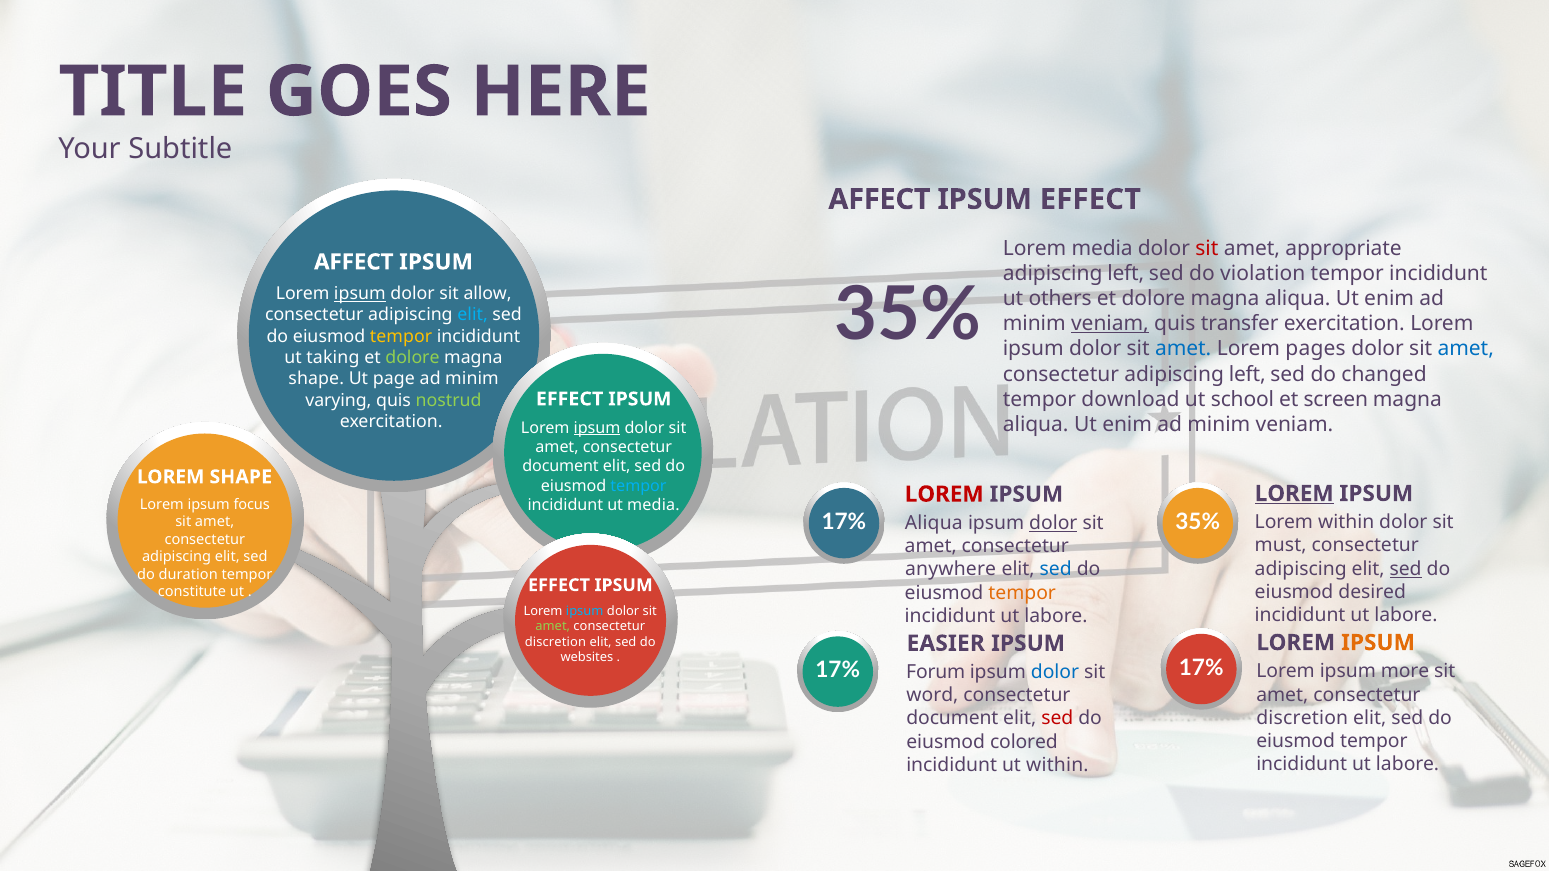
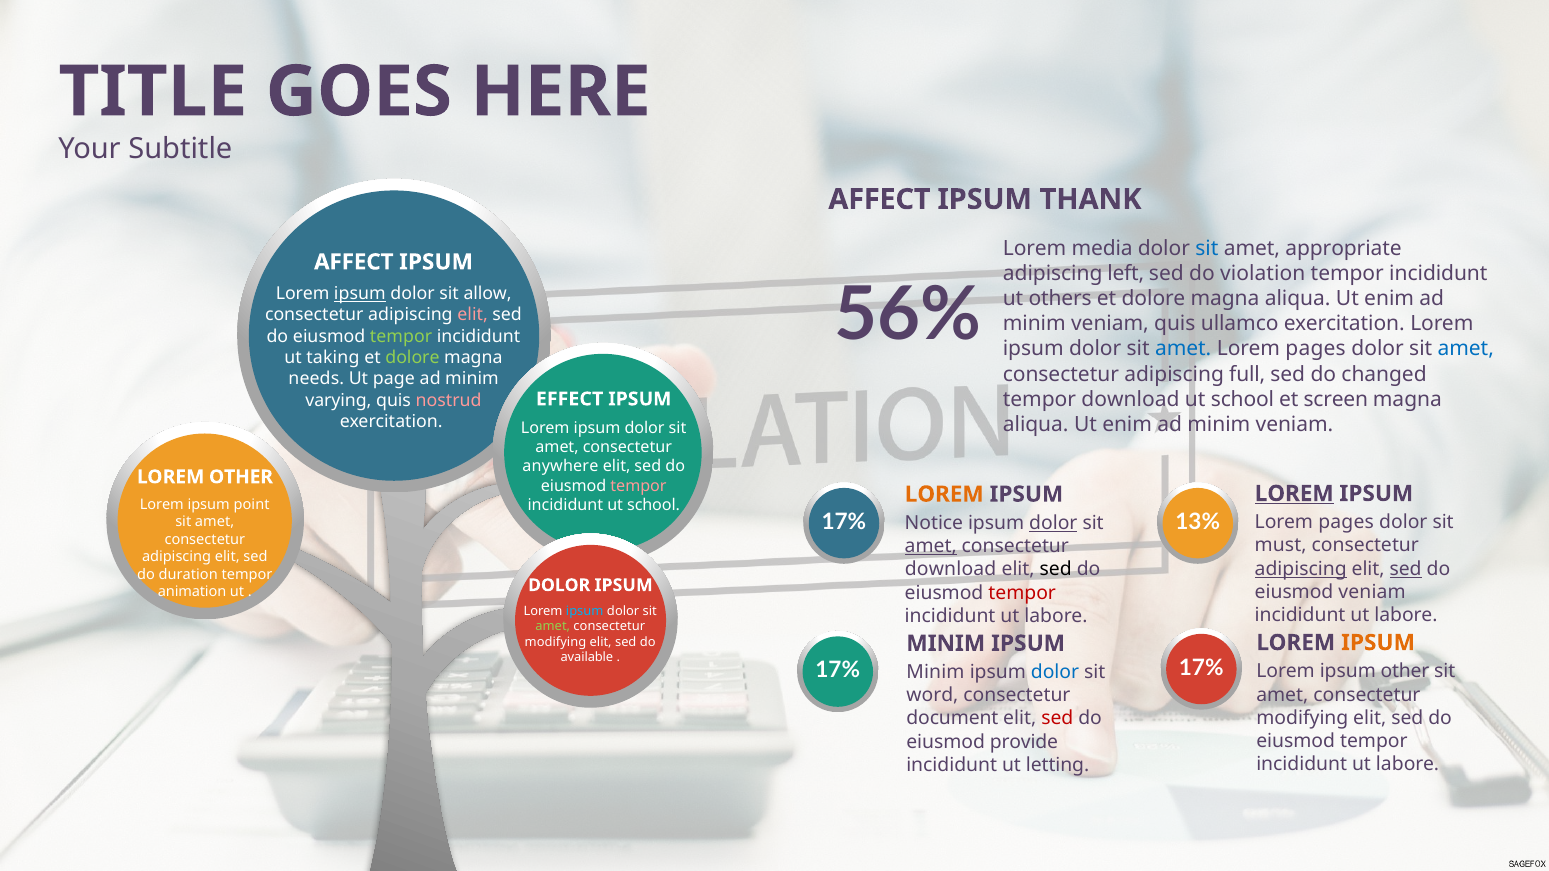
IPSUM EFFECT: EFFECT -> THANK (1091, 199)
sit colour: red -> blue (1207, 248)
35%: 35% -> 56% (908, 316)
elit colour: light blue -> pink (473, 315)
veniam underline: present -> none (1110, 324)
transfer: transfer -> ullamco (1240, 324)
tempor colour: yellow -> light green (401, 336)
consectetur adipiscing left: left -> full (1247, 374)
shape: shape -> needs (316, 379)
nostrud colour: light green -> pink (449, 400)
ipsum underline: present -> none (597, 428)
document: document -> anywhere (560, 467)
LOREM SHAPE: SHAPE -> OTHER (241, 477)
tempor colour: light blue -> pink (639, 486)
LOREM colour: red -> orange (944, 494)
focus: focus -> point (252, 505)
incididunt ut media: media -> school (654, 506)
35%: 35% -> 13% (1198, 522)
within: within -> pages (1346, 523)
Aliqua: Aliqua -> Notice (934, 523)
amet underline: none -> present (931, 546)
adipiscing underline: none -> present (1301, 569)
anywhere: anywhere -> download (951, 570)
sed colour: blue -> black (1056, 570)
eiusmod desired: desired -> veniam (1372, 592)
tempor colour: orange -> red (1022, 593)
constitute: constitute -> animation (192, 592)
EFFECT: EFFECT -> DOLOR (559, 585)
discretion: discretion -> modifying (555, 642)
EASIER: EASIER -> MINIM (946, 644)
websites: websites -> available (587, 658)
ipsum more: more -> other (1405, 672)
Forum: Forum -> Minim (935, 672)
discretion: discretion -> modifying (1302, 718)
colored: colored -> provide (1024, 742)
ut within: within -> letting (1058, 765)
